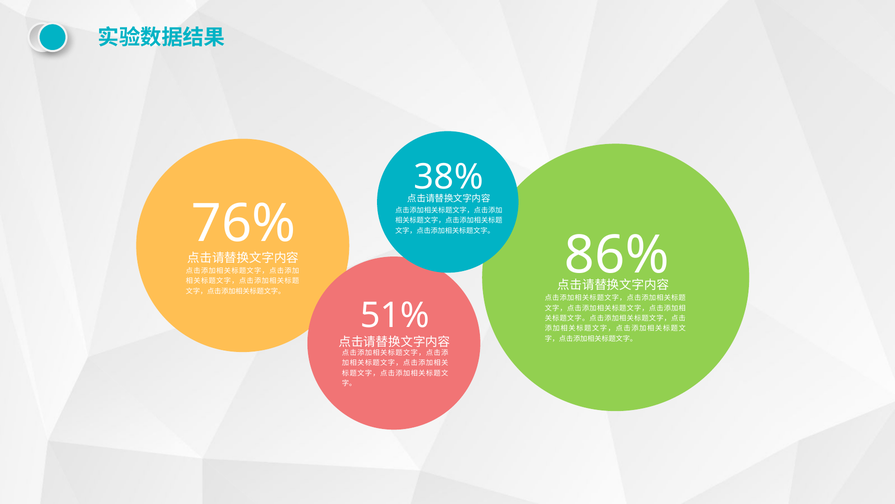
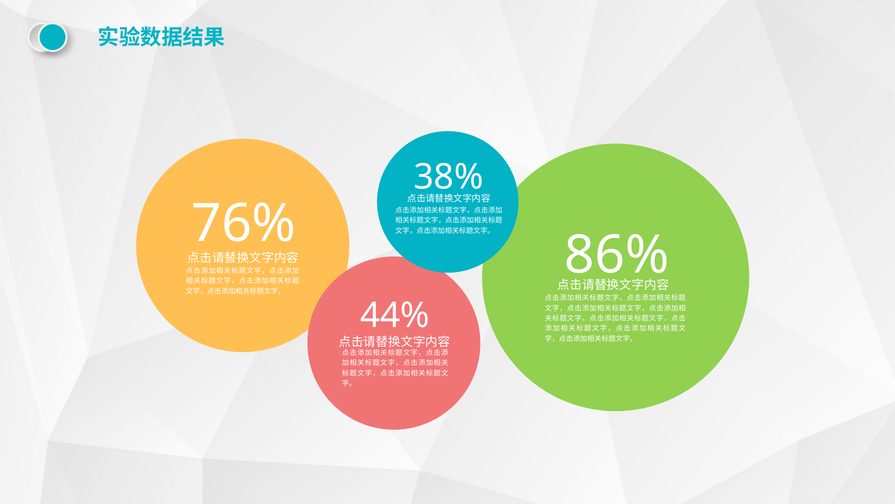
51%: 51% -> 44% (395, 315)
